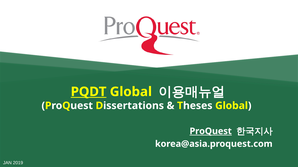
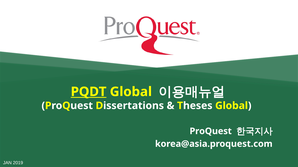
ProQuest underline: present -> none (211, 132)
